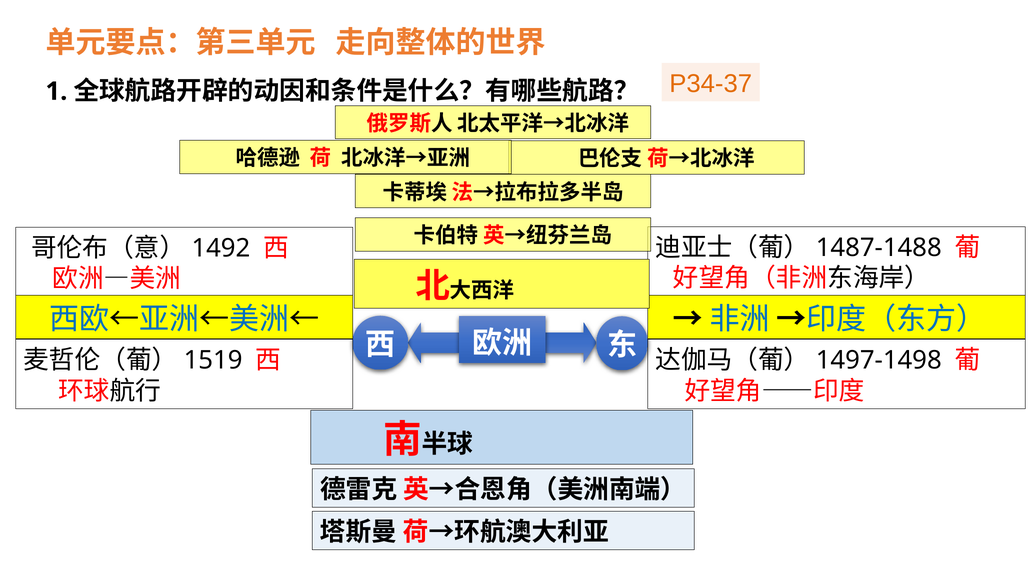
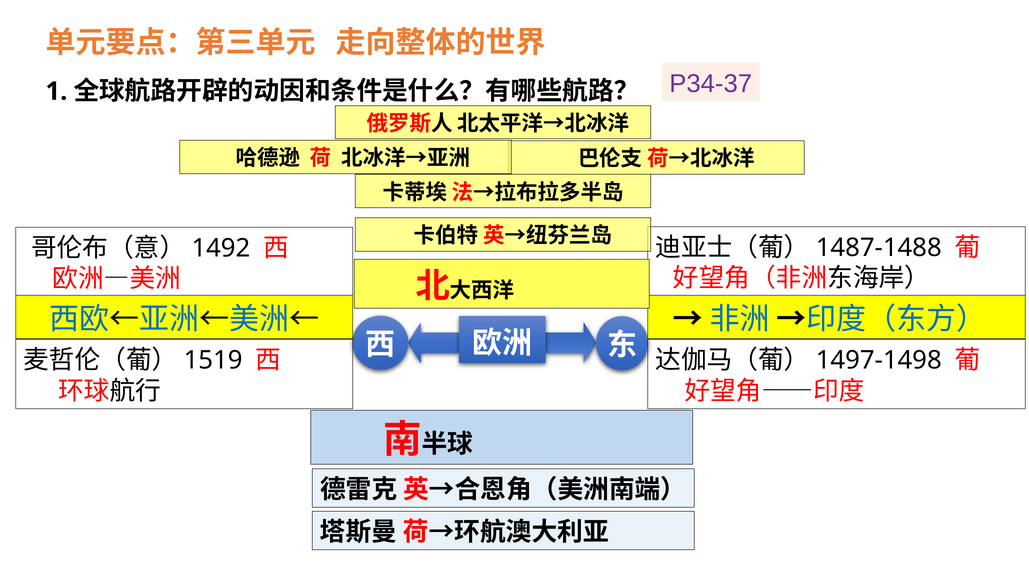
P34-37 colour: orange -> purple (711, 84)
